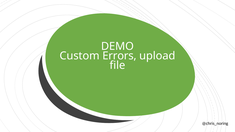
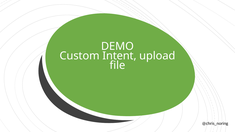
Errors: Errors -> Intent (119, 56)
